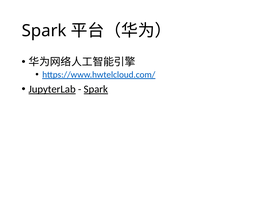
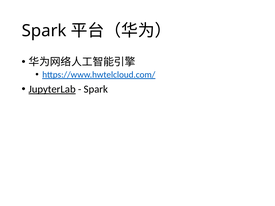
Spark underline: present -> none (96, 89)
